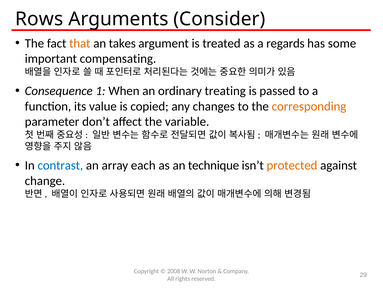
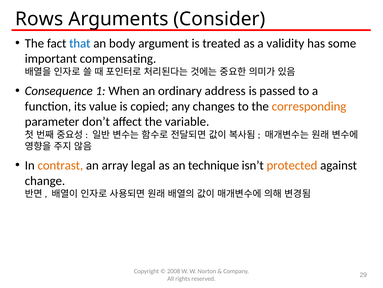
that colour: orange -> blue (80, 43)
takes: takes -> body (122, 43)
regards: regards -> validity (285, 43)
treating: treating -> address (225, 91)
contrast colour: blue -> orange (60, 165)
each: each -> legal (143, 165)
